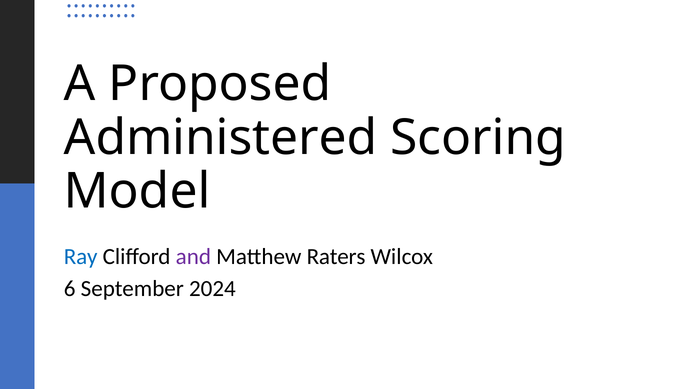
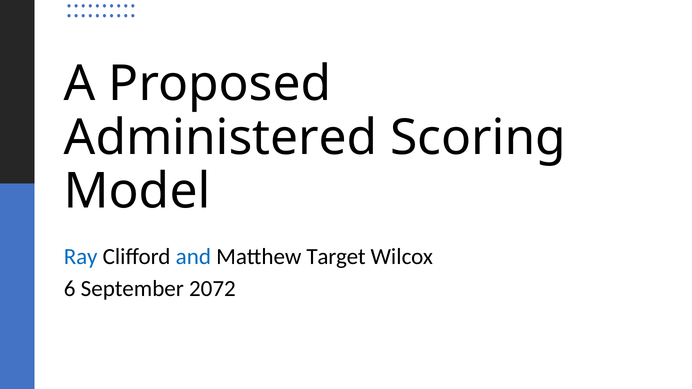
and colour: purple -> blue (193, 257)
Raters: Raters -> Target (336, 257)
2024: 2024 -> 2072 (212, 289)
